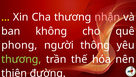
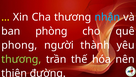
nhận colour: pink -> light blue (107, 17)
không: không -> phòng (51, 31)
thông: thông -> thành (95, 45)
